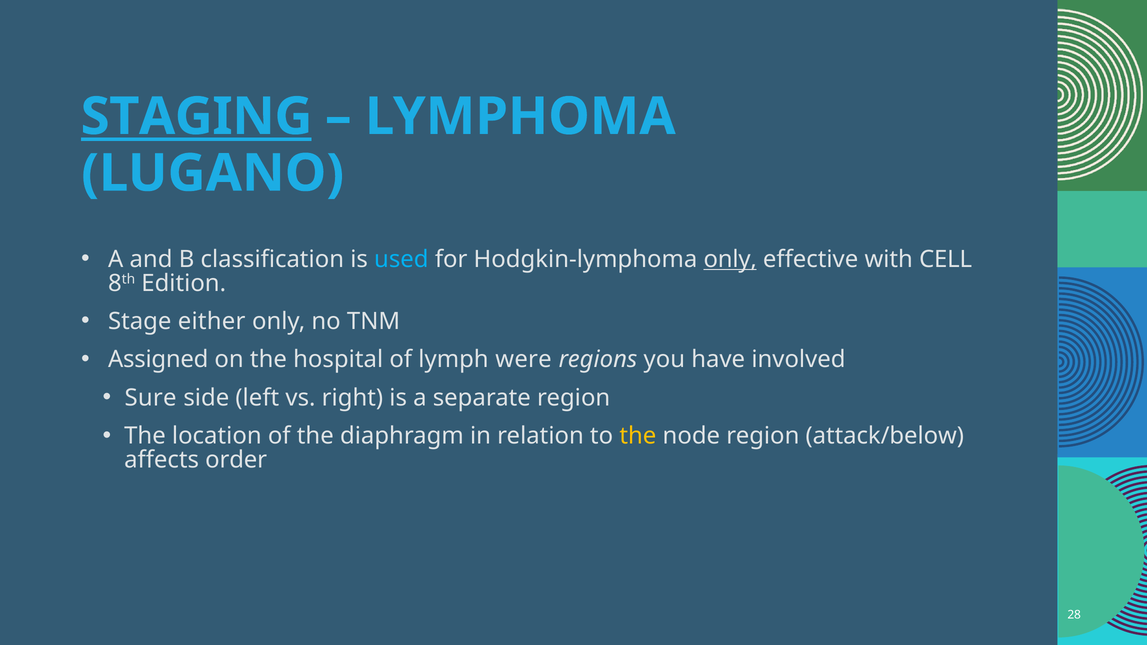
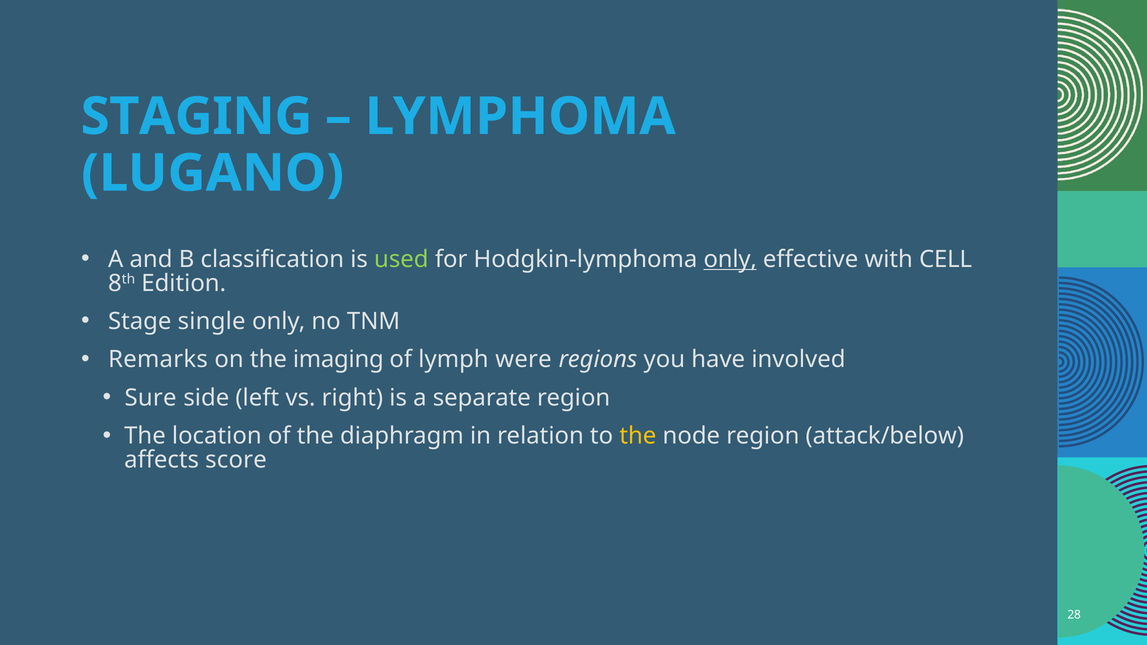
STAGING underline: present -> none (197, 117)
used colour: light blue -> light green (401, 259)
either: either -> single (212, 321)
Assigned: Assigned -> Remarks (158, 360)
hospital: hospital -> imaging (338, 360)
order: order -> score (236, 460)
